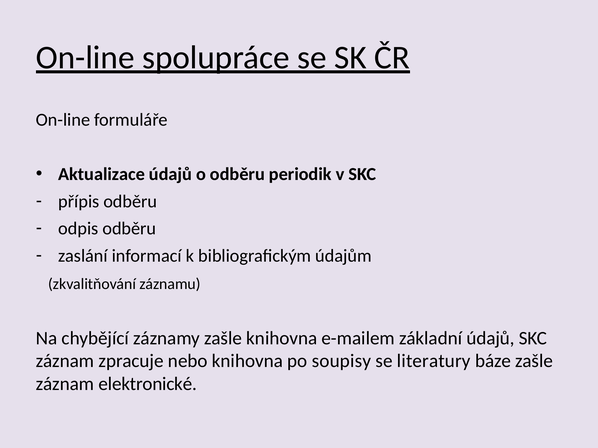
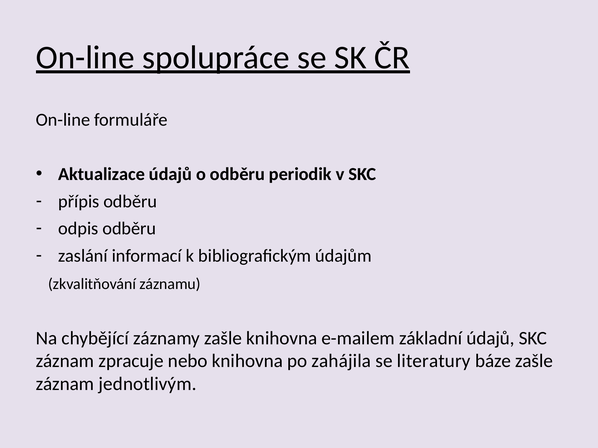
soupisy: soupisy -> zahájila (341, 361)
elektronické: elektronické -> jednotlivým (148, 384)
